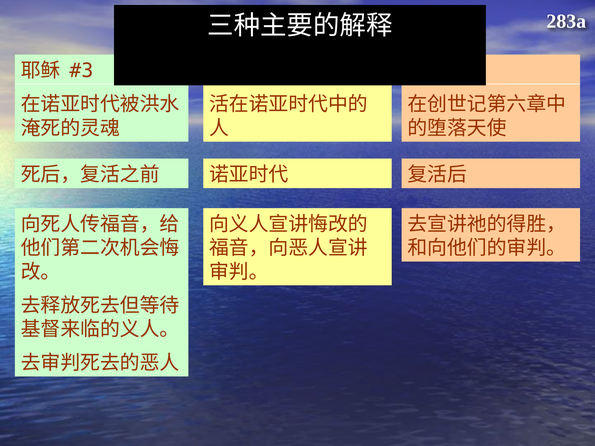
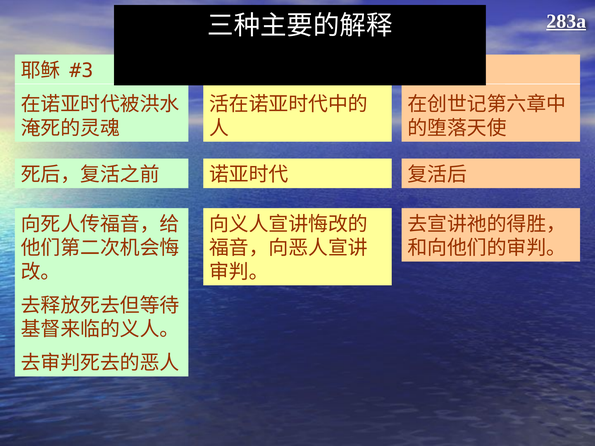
283a underline: none -> present (566, 21)
